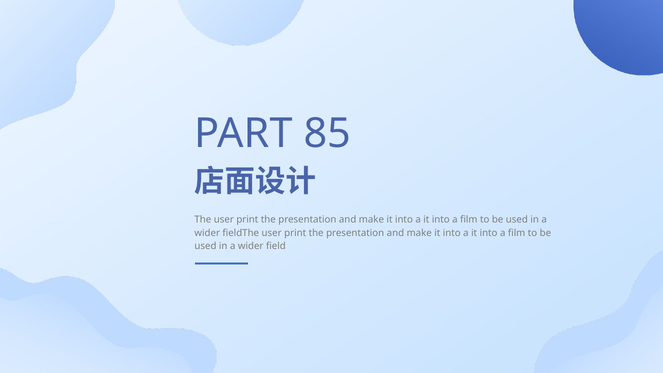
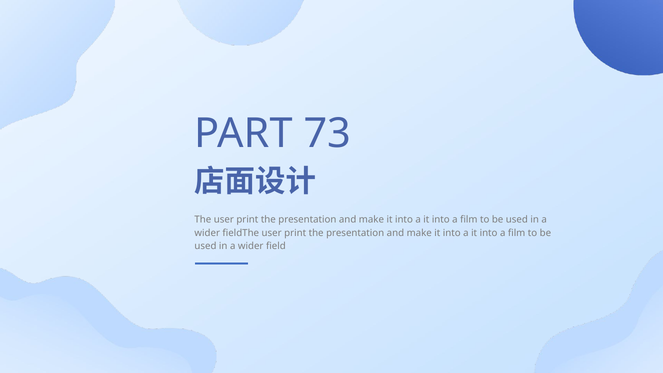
85: 85 -> 73 (327, 134)
